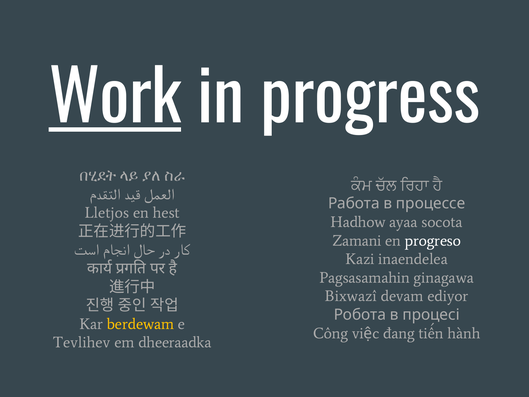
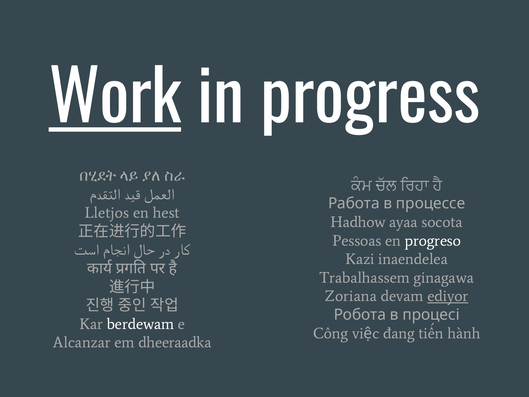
Zamani: Zamani -> Pessoas (357, 240)
Pagsasamahin: Pagsasamahin -> Trabalhassem (365, 277)
Bixwazî: Bixwazî -> Zoriana (351, 296)
ediyor underline: none -> present (448, 296)
berdewam colour: yellow -> white (140, 324)
Tevlihev: Tevlihev -> Alcanzar (82, 342)
